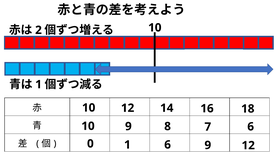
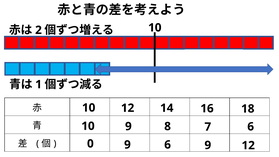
0 1: 1 -> 9 (127, 145)
